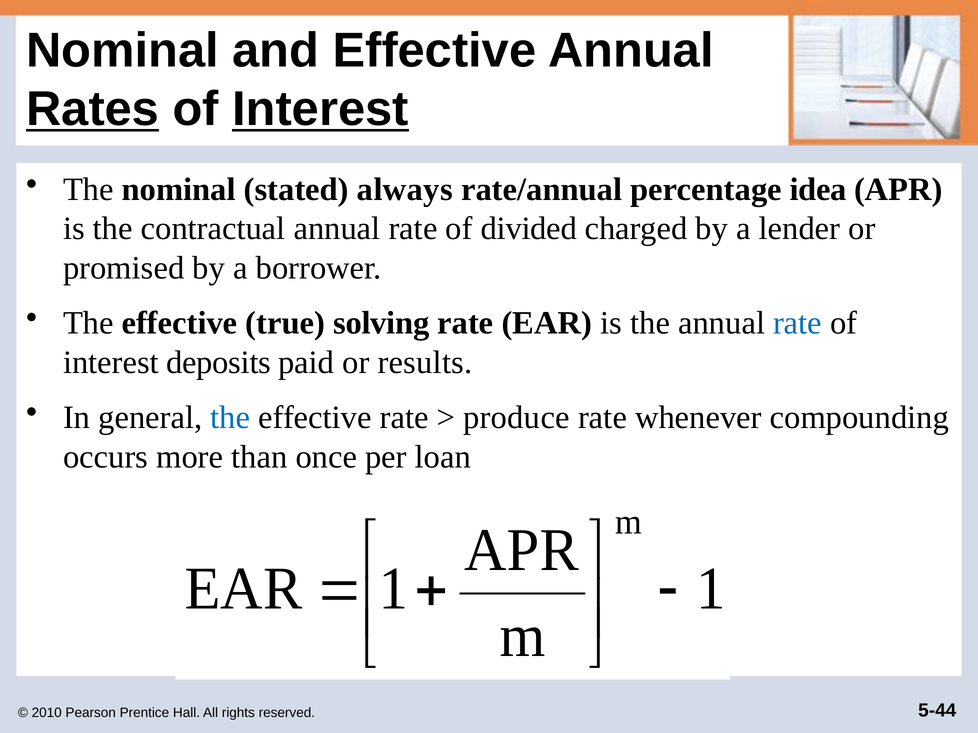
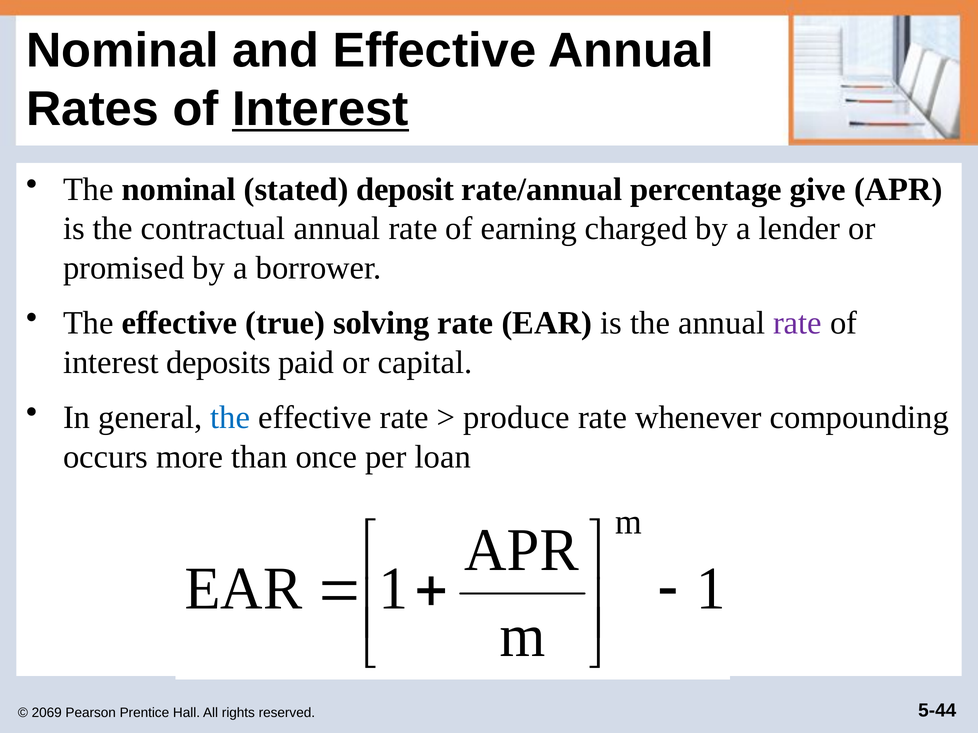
Rates underline: present -> none (93, 109)
always: always -> deposit (405, 190)
idea: idea -> give (818, 190)
divided: divided -> earning (529, 229)
rate colour: blue -> purple (798, 323)
results: results -> capital (425, 363)
2010: 2010 -> 2069 (47, 713)
